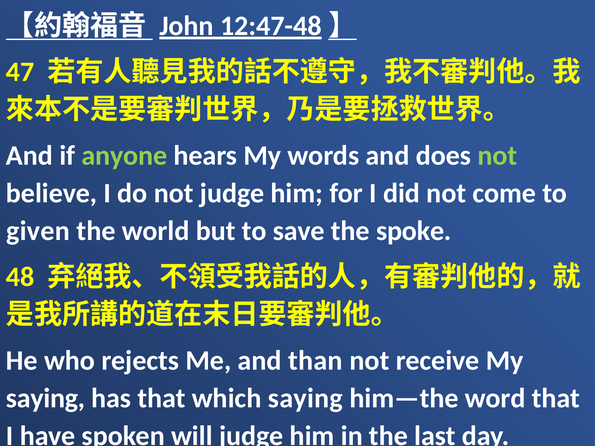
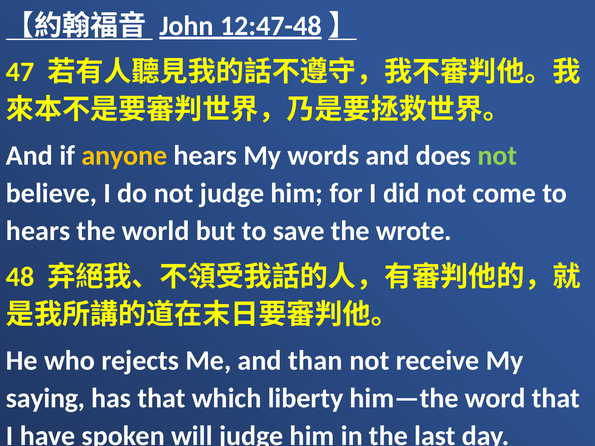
anyone colour: light green -> yellow (124, 156)
given: given -> hears (38, 231)
spoke: spoke -> wrote (414, 231)
which saying: saying -> liberty (306, 399)
